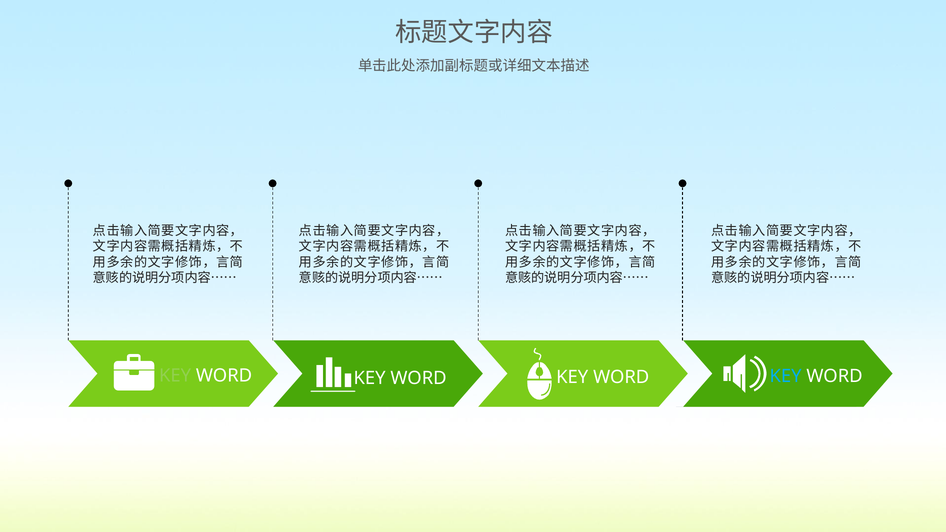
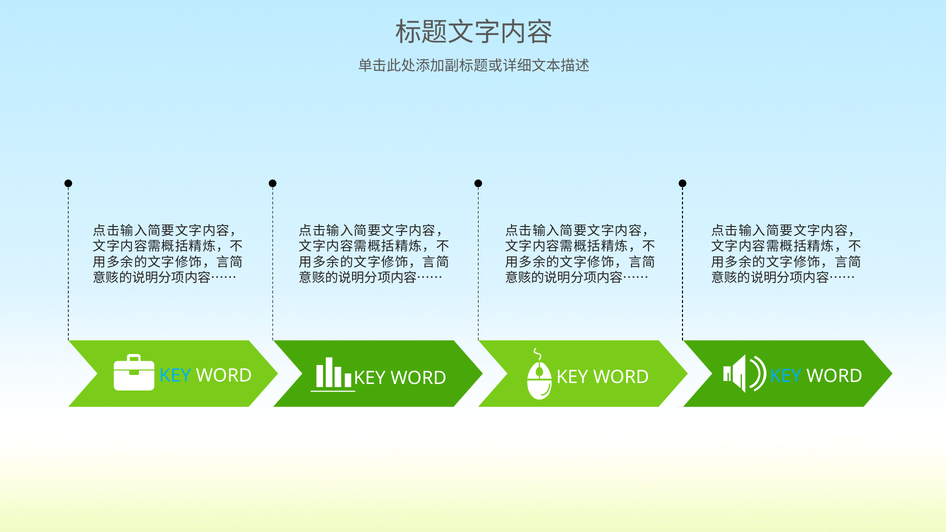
KEY colour: light green -> light blue (175, 376)
